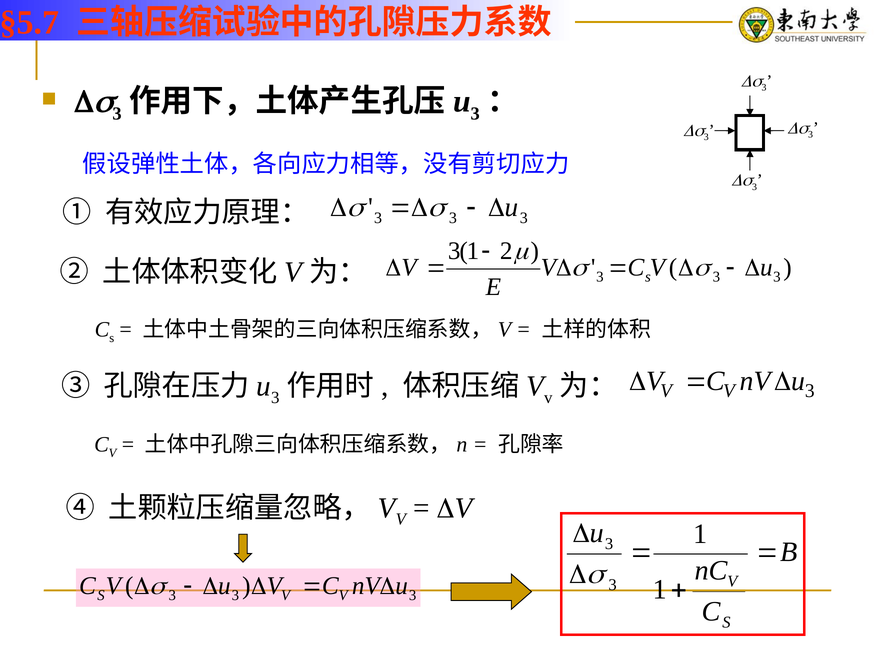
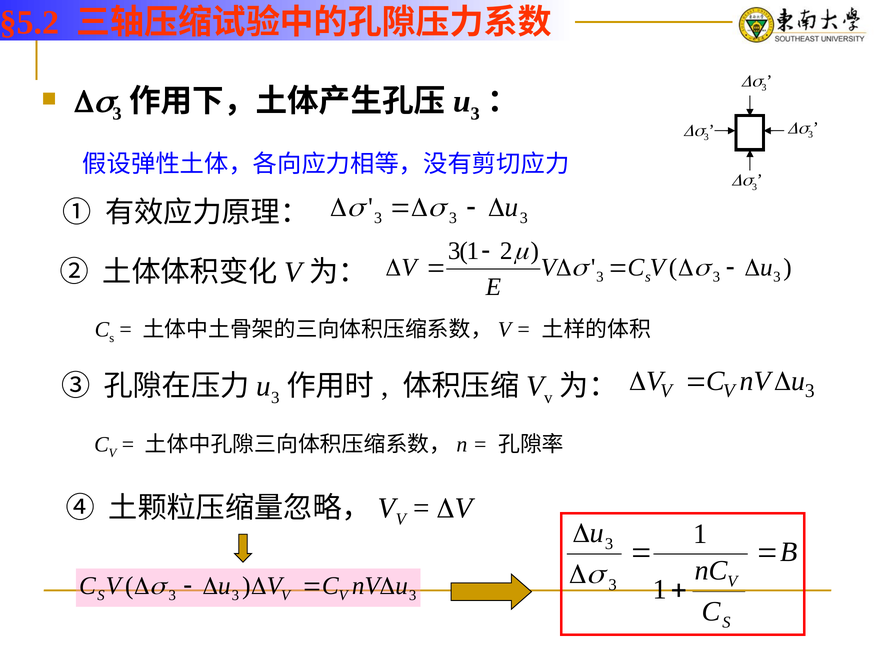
§5.7: §5.7 -> §5.2 (30, 22)
